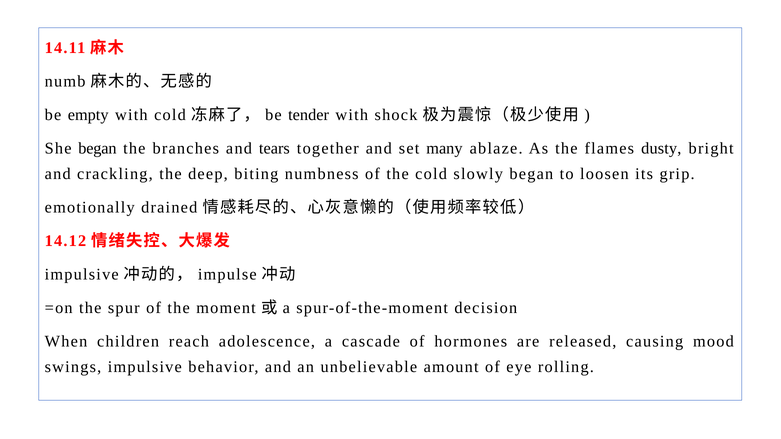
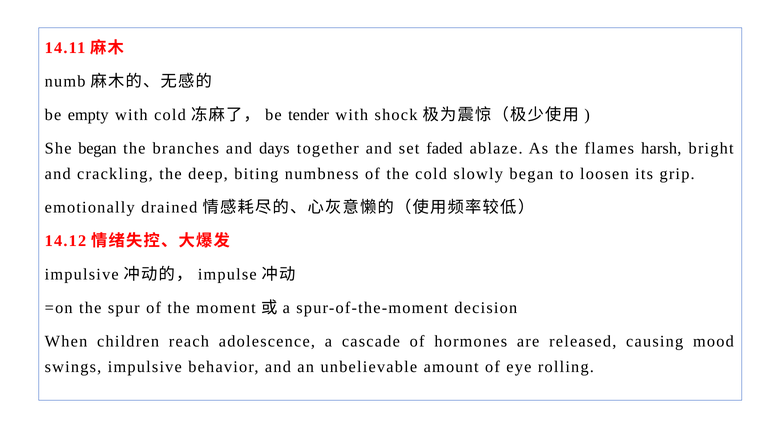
tears: tears -> days (274, 148)
many: many -> faded (444, 148)
dusty: dusty -> harsh (661, 148)
